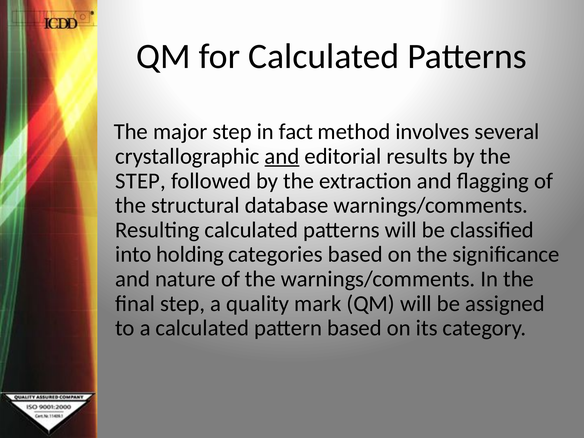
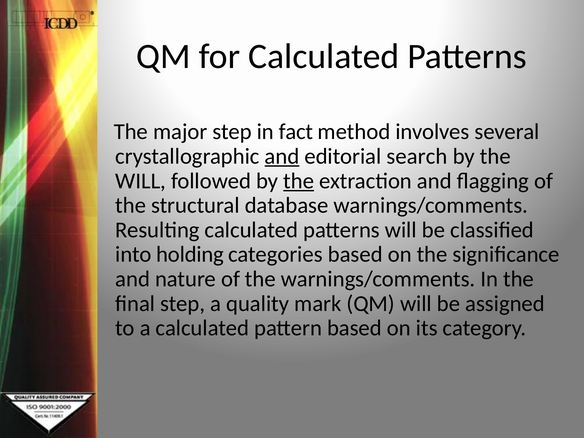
results: results -> search (417, 156)
STEP: STEP -> WILL (141, 181)
the underline: none -> present (299, 181)
